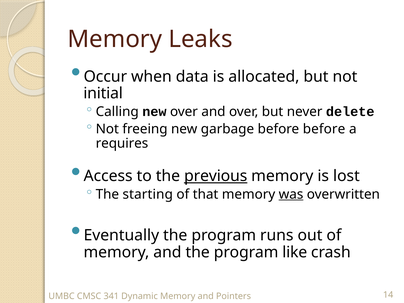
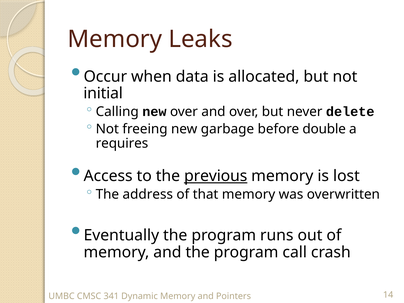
before before: before -> double (324, 129)
starting: starting -> address (148, 194)
was underline: present -> none (291, 194)
like: like -> call (295, 252)
